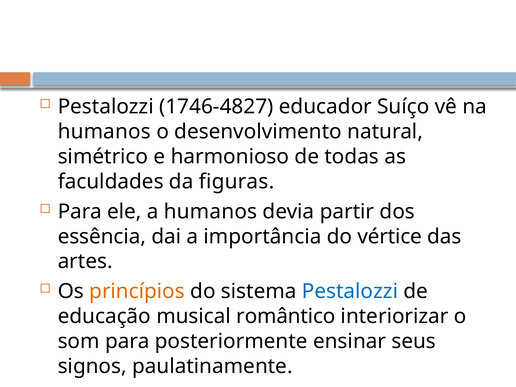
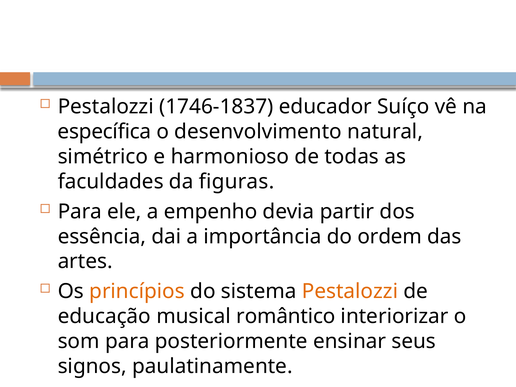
1746-4827: 1746-4827 -> 1746-1837 (216, 107)
humanos: humanos -> específica (104, 132)
a humanos: humanos -> empenho (211, 212)
vértice: vértice -> ordem (390, 237)
Pestalozzi colour: blue -> orange (350, 291)
